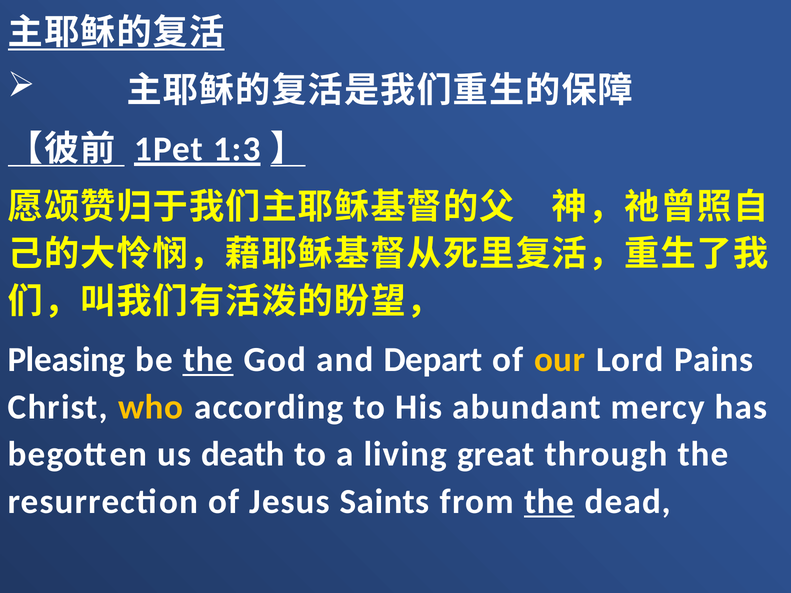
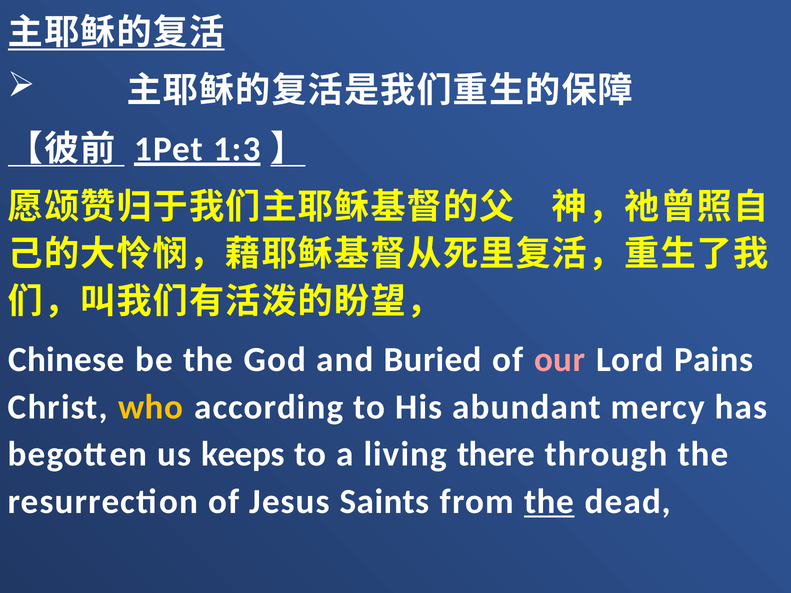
Pleasing: Pleasing -> Chinese (66, 360)
the underline: present -> none (208, 360)
Depart: Depart -> Buried (433, 360)
our colour: yellow -> pink (560, 360)
death: death -> keeps (243, 454)
great: great -> there (496, 454)
